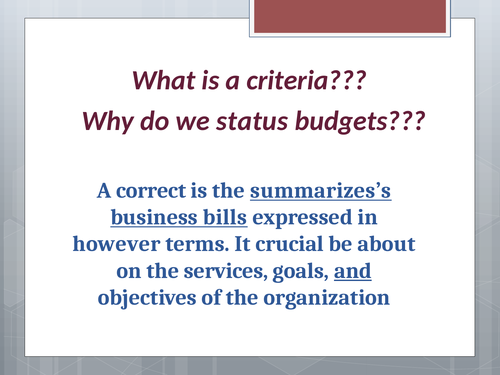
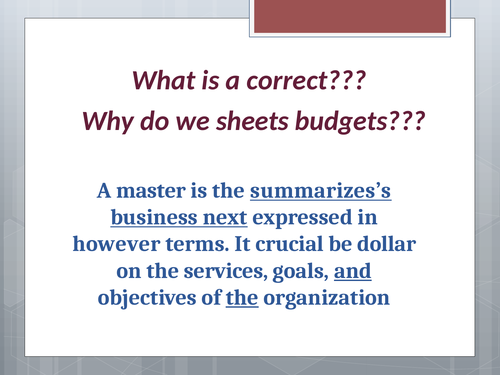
criteria: criteria -> correct (306, 80)
status: status -> sheets (252, 121)
correct: correct -> master (151, 191)
bills: bills -> next (225, 217)
about: about -> dollar (387, 244)
the underline: none -> present (242, 297)
